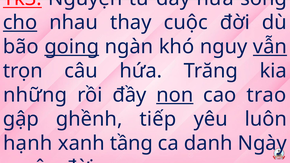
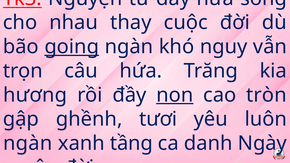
cho underline: present -> none (20, 23)
vẫn underline: present -> none (270, 47)
những: những -> hương (35, 95)
trao: trao -> tròn (266, 95)
tiếp: tiếp -> tươi (158, 119)
hạnh: hạnh -> ngàn (28, 143)
